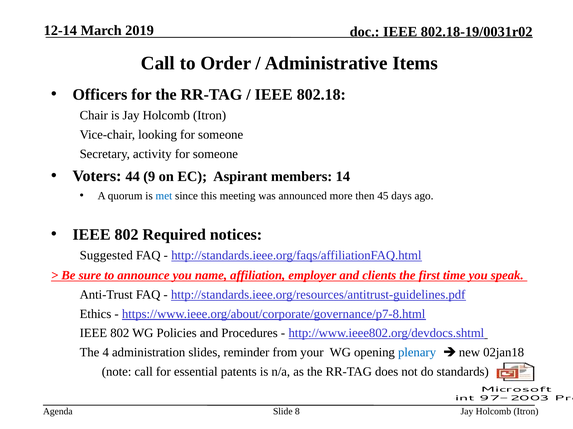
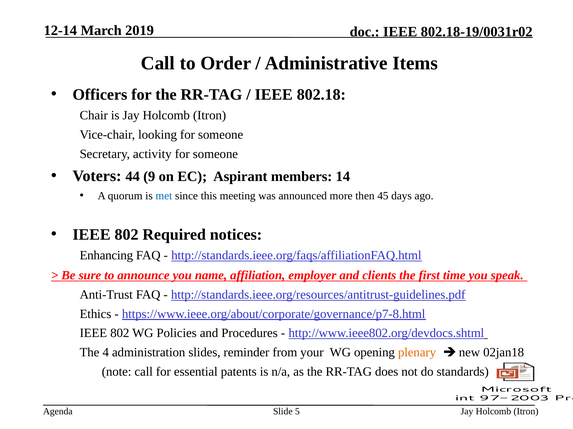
Suggested: Suggested -> Enhancing (106, 256)
plenary colour: blue -> orange (417, 353)
8: 8 -> 5 (297, 412)
